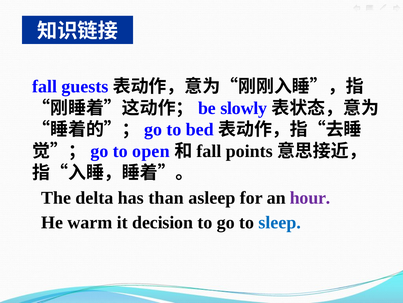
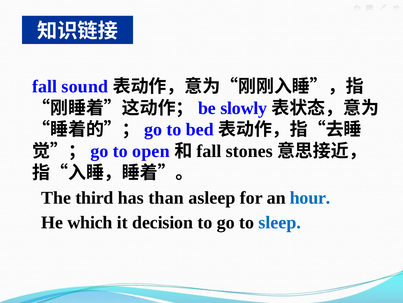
guests: guests -> sound (85, 86)
points: points -> stones (249, 151)
delta: delta -> third (95, 197)
hour colour: purple -> blue (310, 197)
warm: warm -> which (90, 222)
